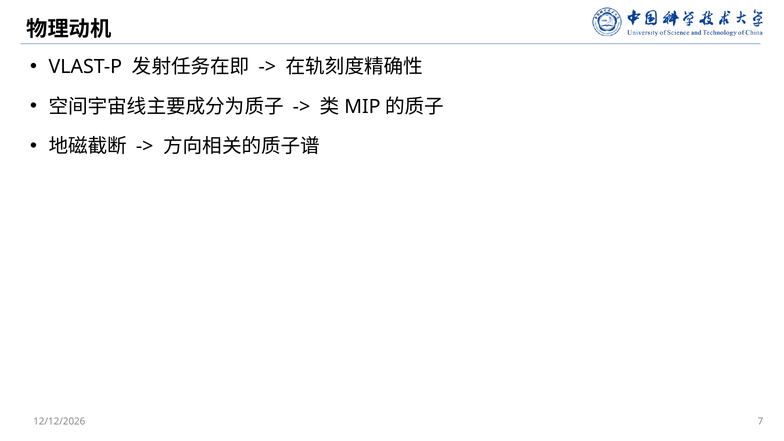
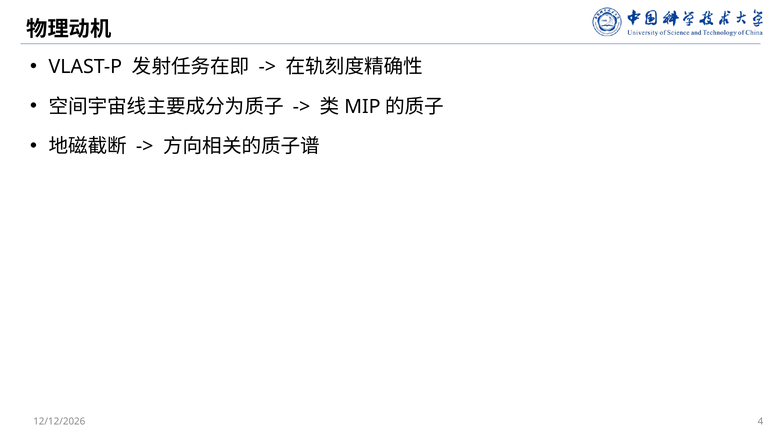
7: 7 -> 4 (760, 421)
